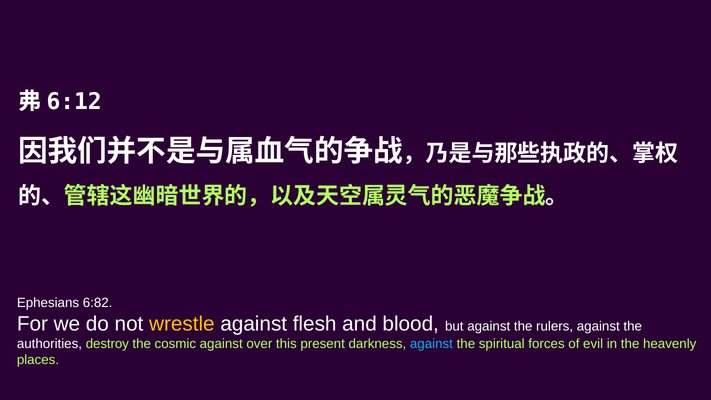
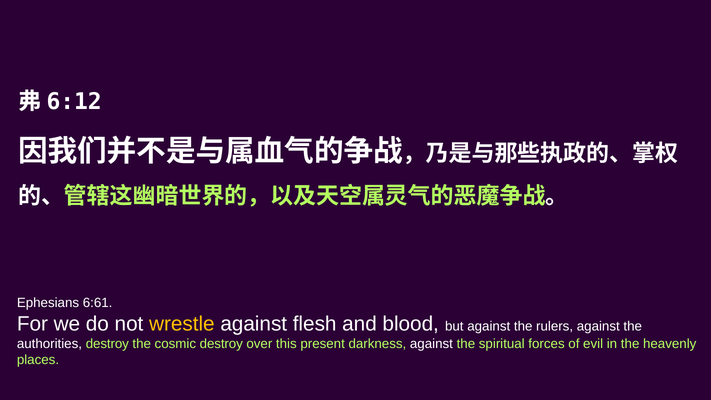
6:82: 6:82 -> 6:61 (98, 303)
cosmic against: against -> destroy (221, 344)
against colour: light blue -> white (431, 344)
